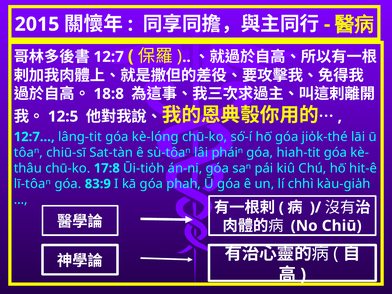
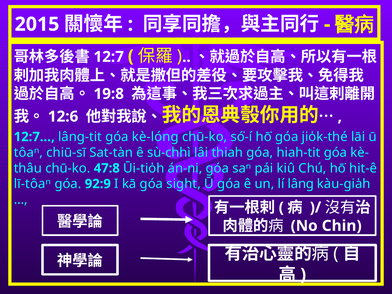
18:8: 18:8 -> 19:8 (109, 94)
12:5: 12:5 -> 12:6 (63, 117)
sù-tôaⁿ: sù-tôaⁿ -> sù-chhì (169, 153)
pháiⁿ: pháiⁿ -> thiah (227, 153)
17:8: 17:8 -> 47:8 (107, 168)
83:9: 83:9 -> 92:9 (98, 184)
phah: phah -> sight (184, 184)
chhì: chhì -> lâng (301, 184)
Chiū: Chiū -> Chin (342, 226)
